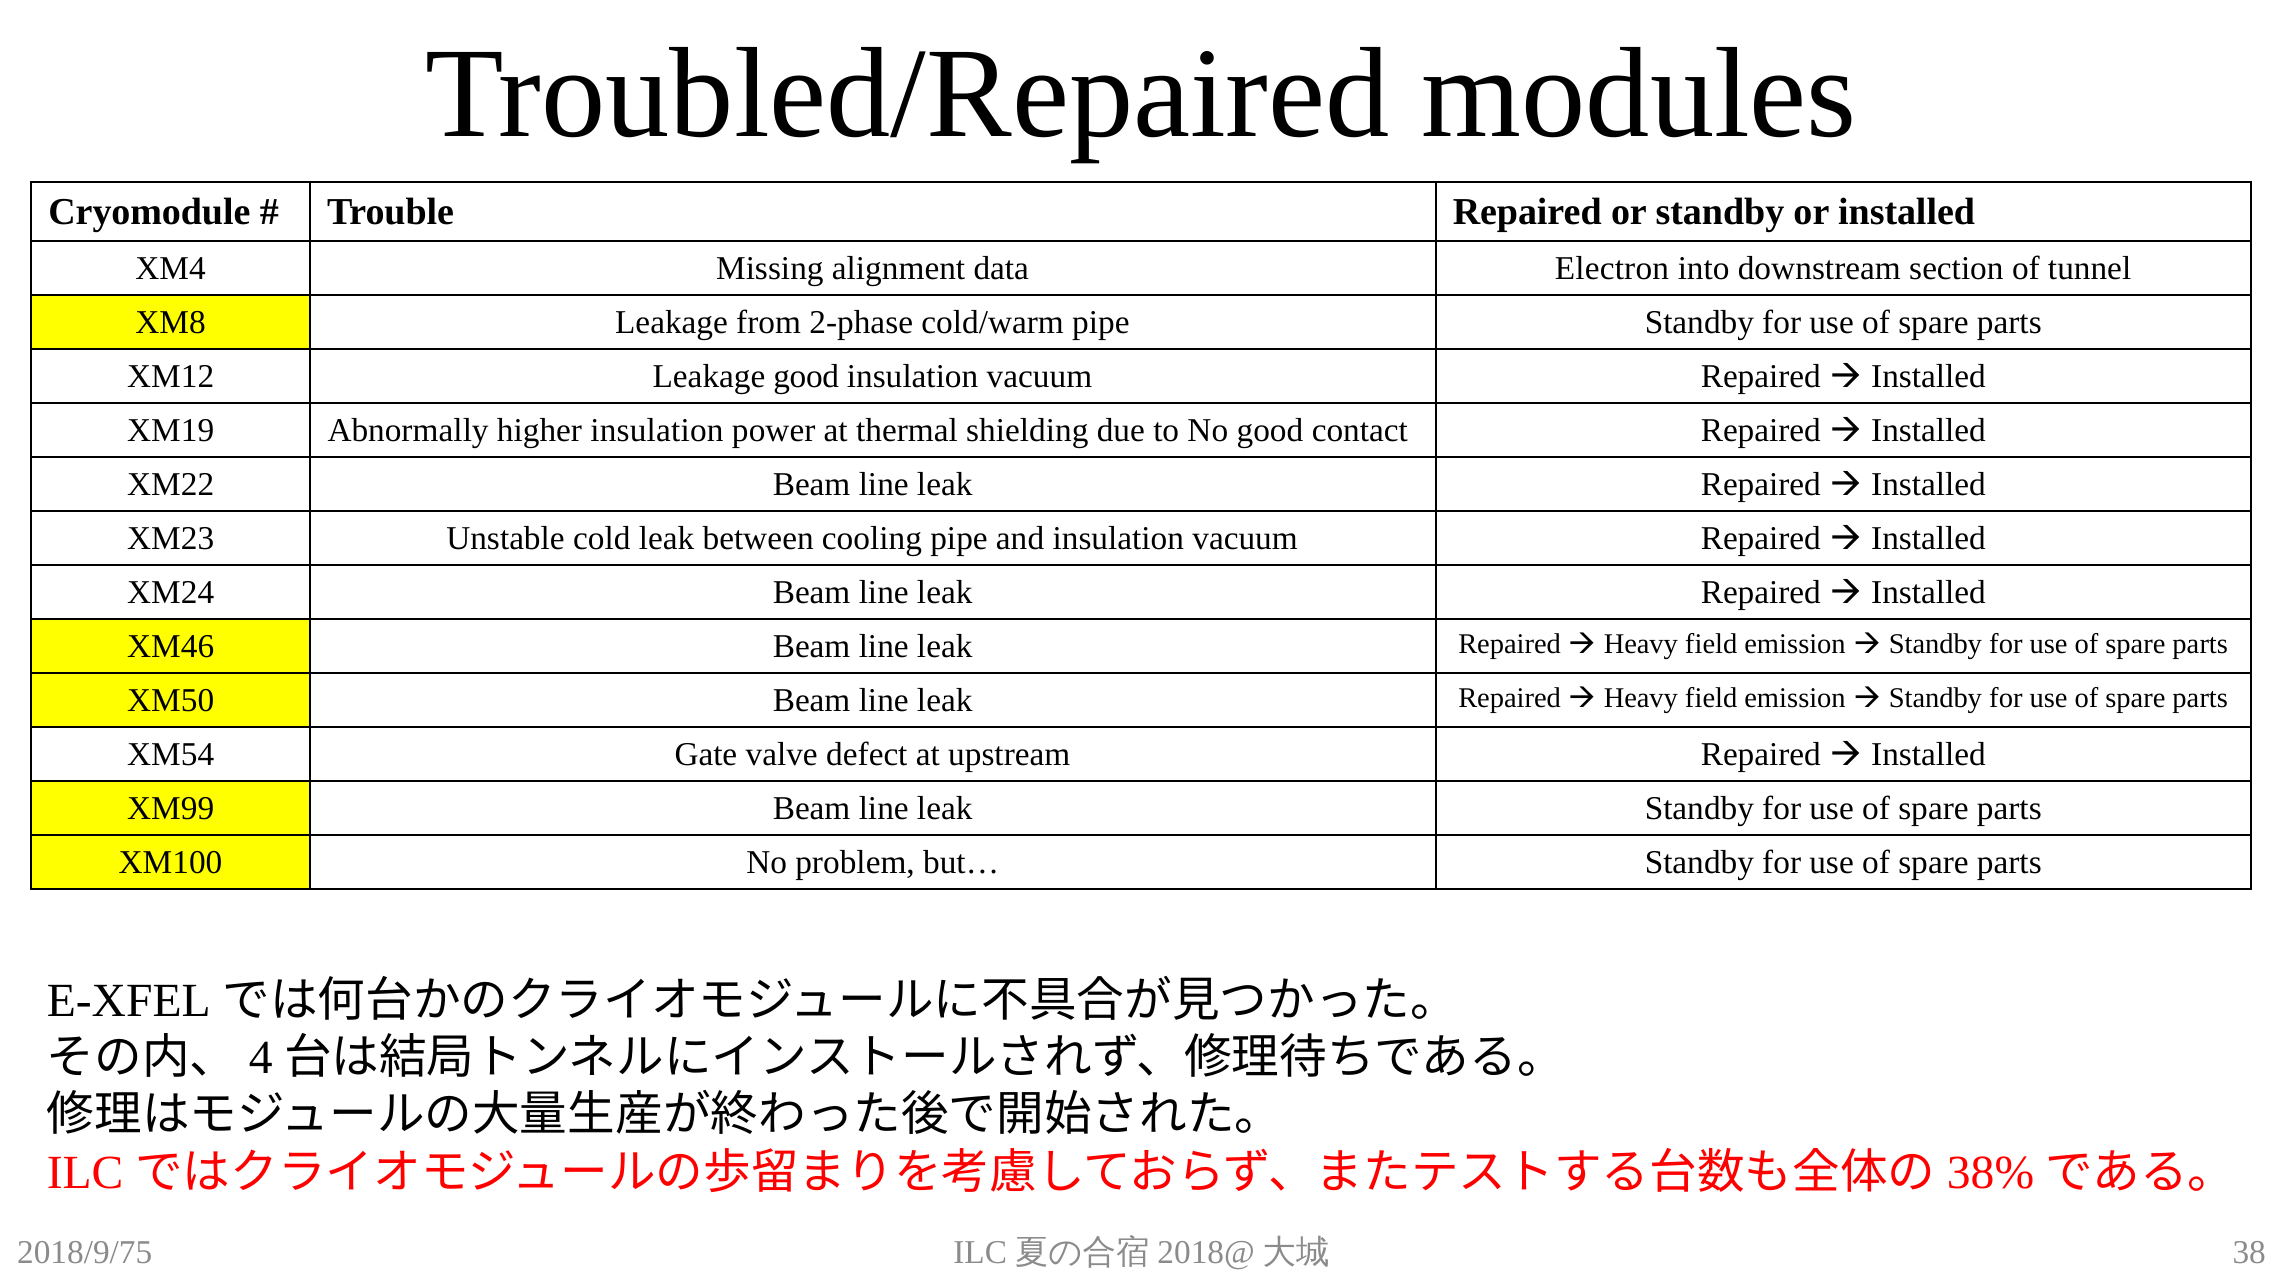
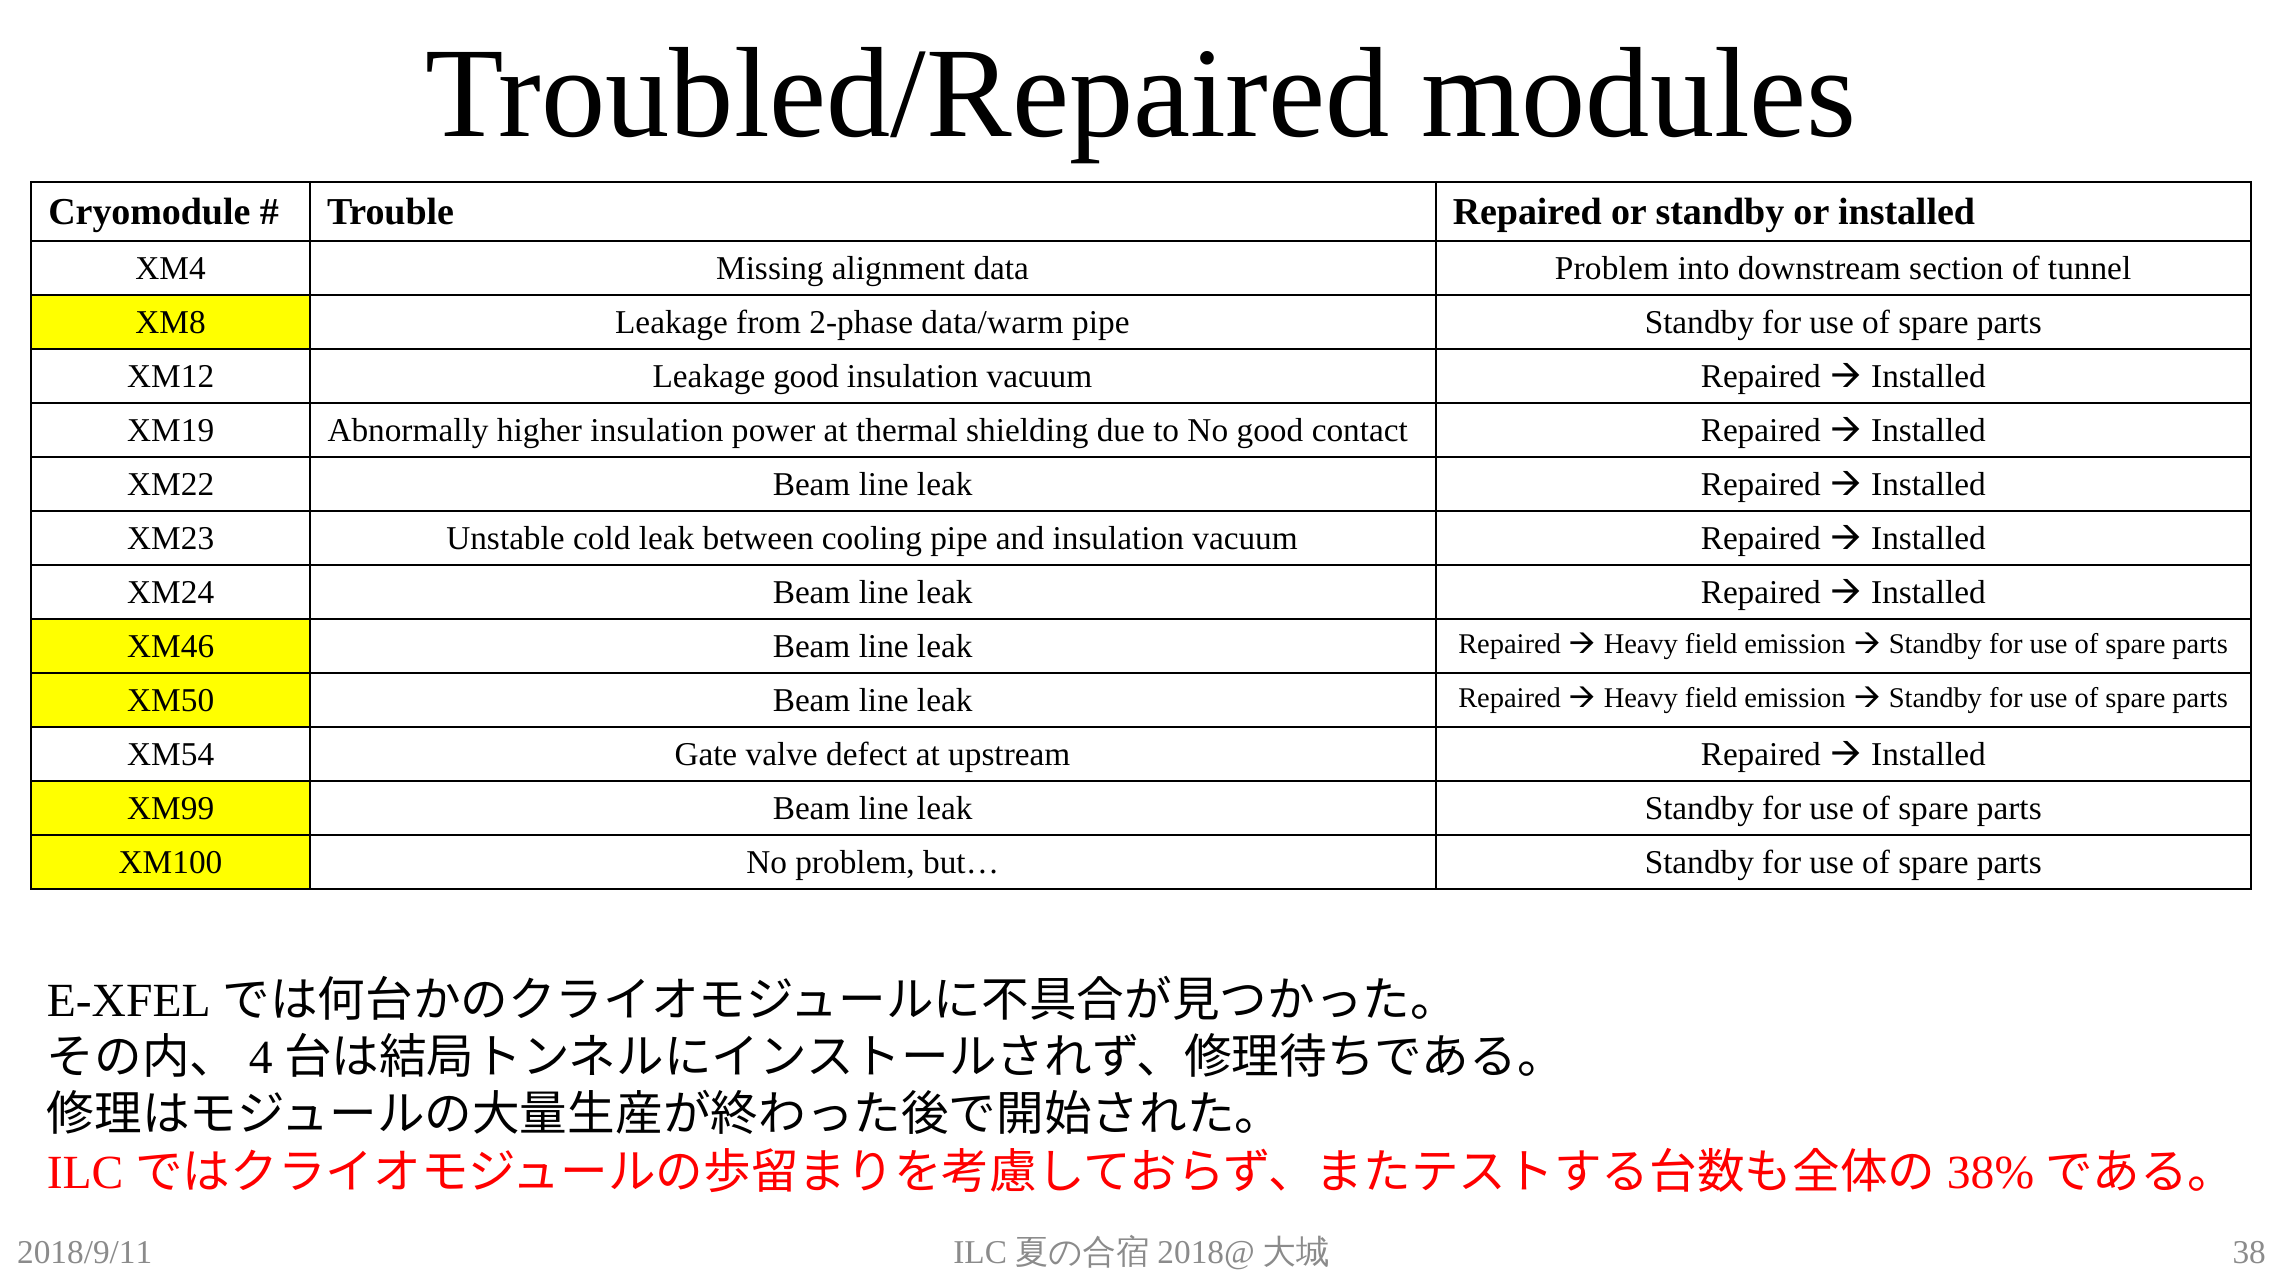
data Electron: Electron -> Problem (1612, 269)
cold/warm: cold/warm -> data/warm (993, 323)
2018/9/75: 2018/9/75 -> 2018/9/11 (85, 1252)
